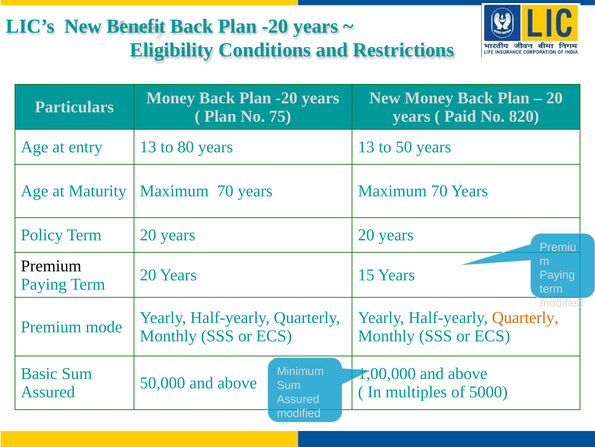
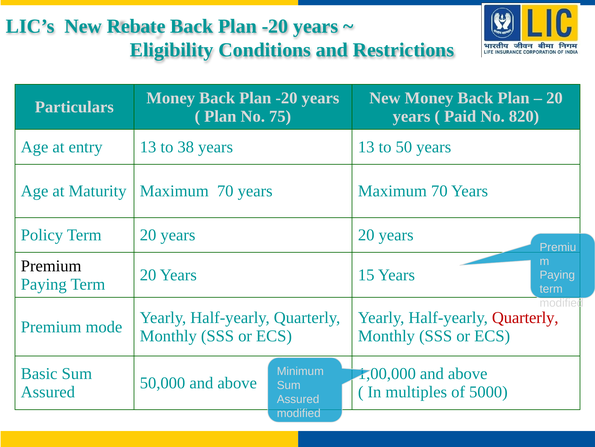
Benefit: Benefit -> Rebate (136, 26)
80: 80 -> 38 (186, 147)
Quarterly colour: orange -> red (525, 317)
